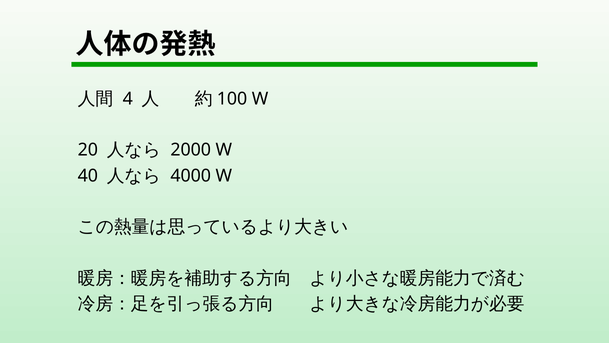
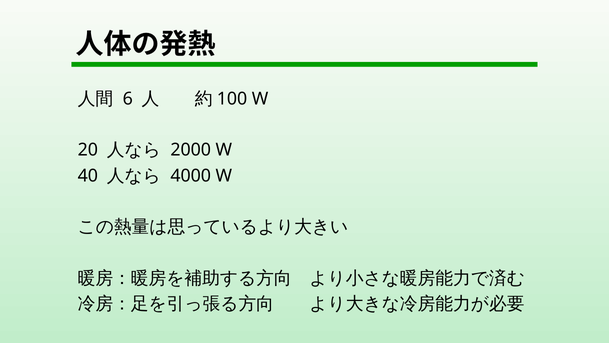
4: 4 -> 6 (128, 99)
